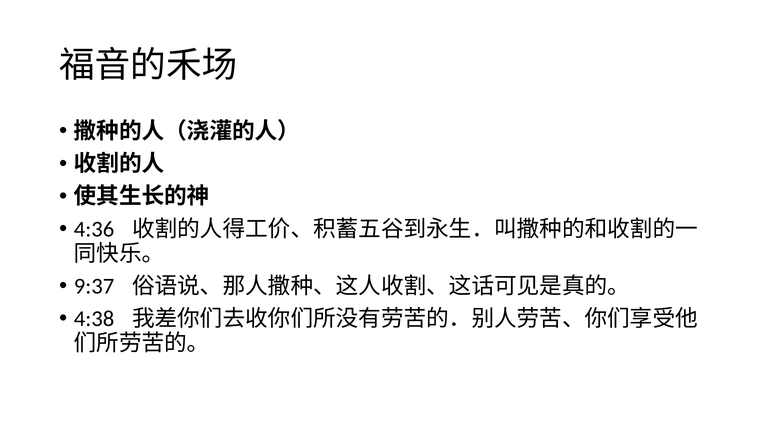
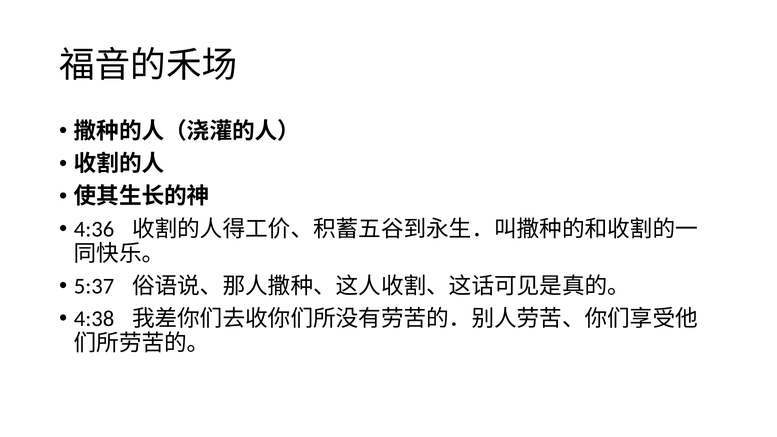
9:37: 9:37 -> 5:37 (94, 286)
